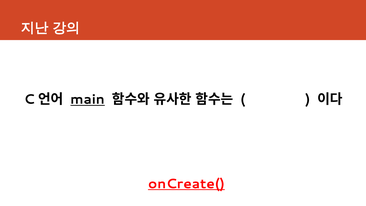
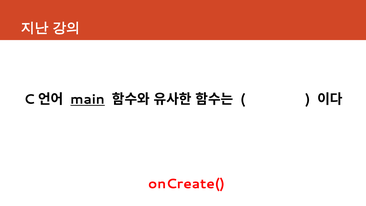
onCreate( underline: present -> none (186, 184)
